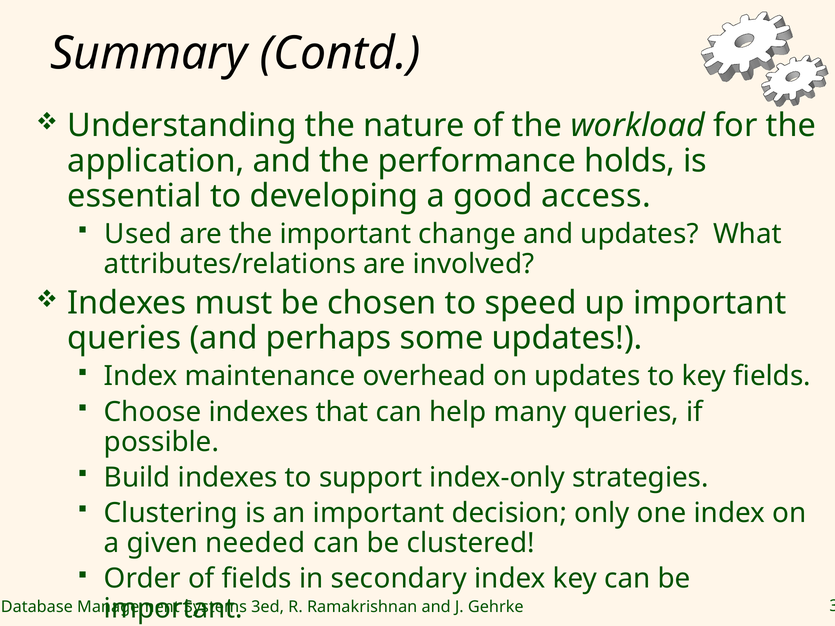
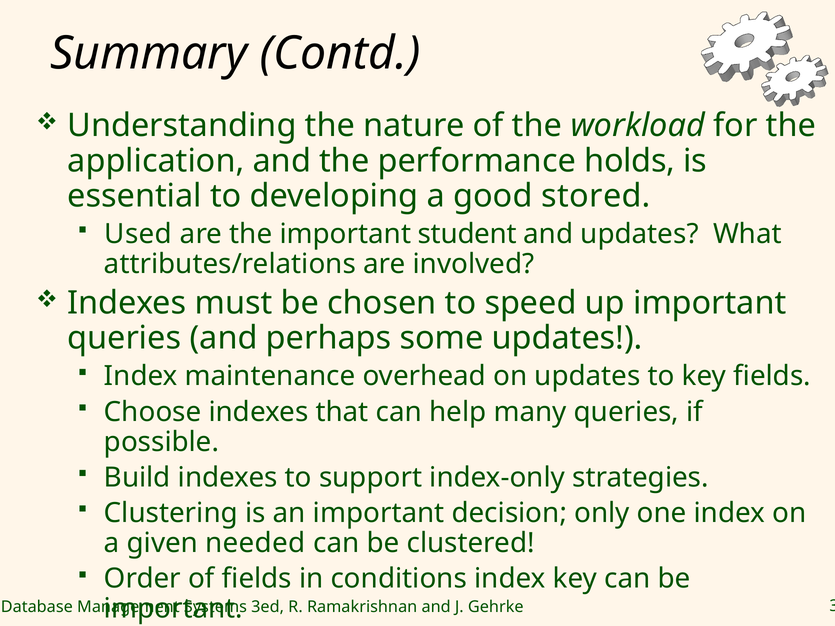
access: access -> stored (596, 196)
change: change -> student (467, 234)
secondary: secondary -> conditions (399, 579)
